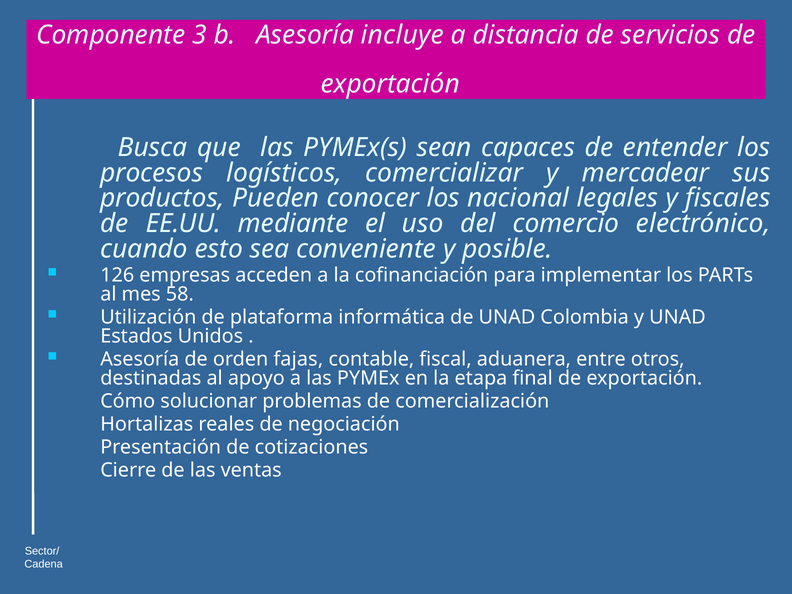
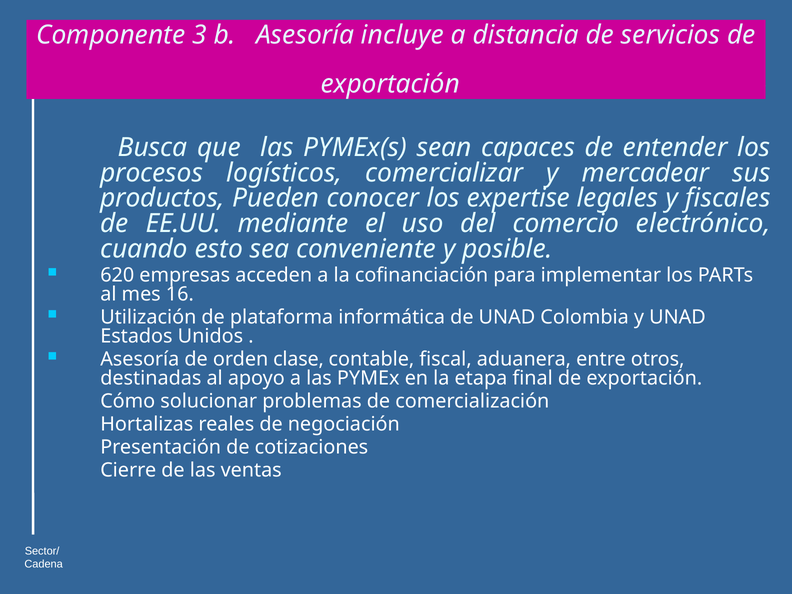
nacional: nacional -> expertise (518, 198)
126: 126 -> 620 (117, 275)
58: 58 -> 16 (180, 294)
fajas: fajas -> clase (298, 359)
